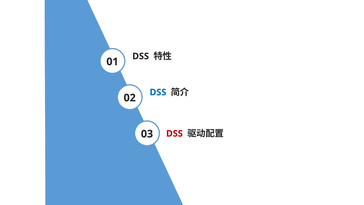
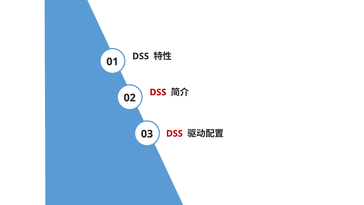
DSS colour: blue -> red (158, 92)
